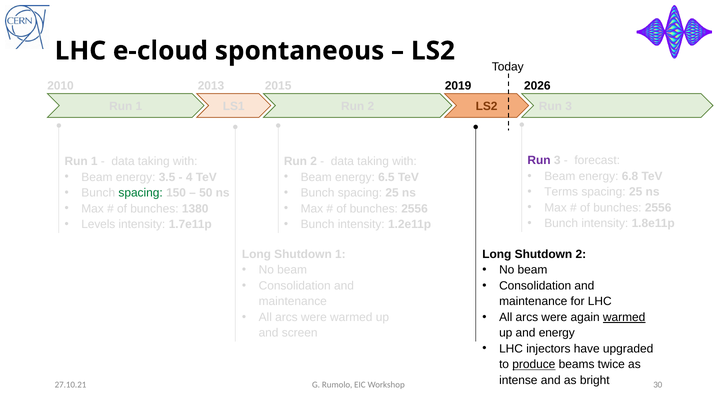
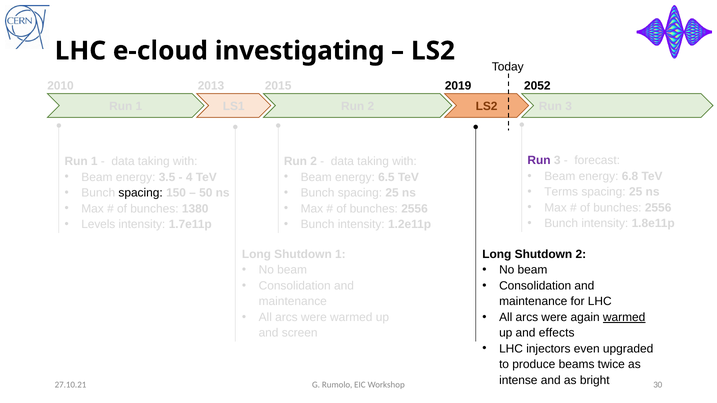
spontaneous: spontaneous -> investigating (300, 51)
2026: 2026 -> 2052 (537, 86)
spacing colour: green -> black (141, 193)
and energy: energy -> effects (557, 333)
have: have -> even (587, 349)
produce underline: present -> none (534, 365)
